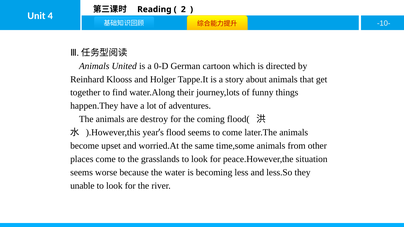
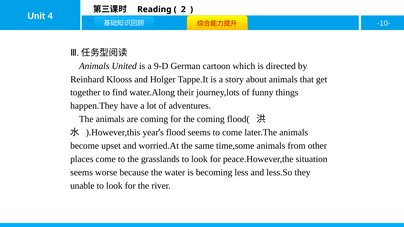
0-D: 0-D -> 9-D (161, 66)
are destroy: destroy -> coming (154, 119)
